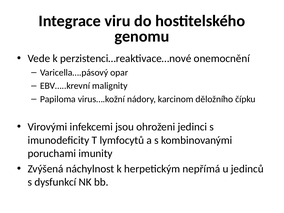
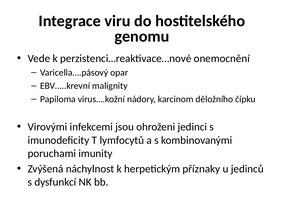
nepřímá: nepřímá -> příznaky (201, 169)
